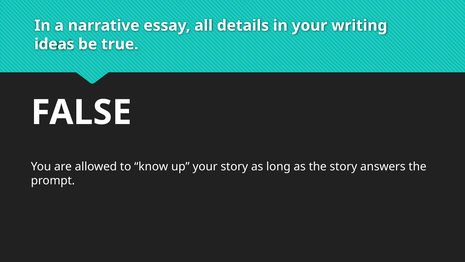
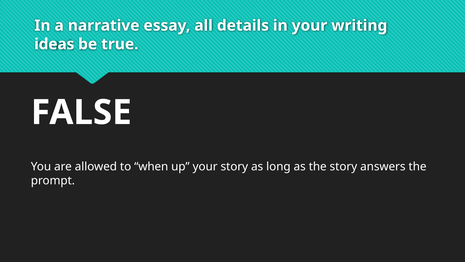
know: know -> when (151, 166)
